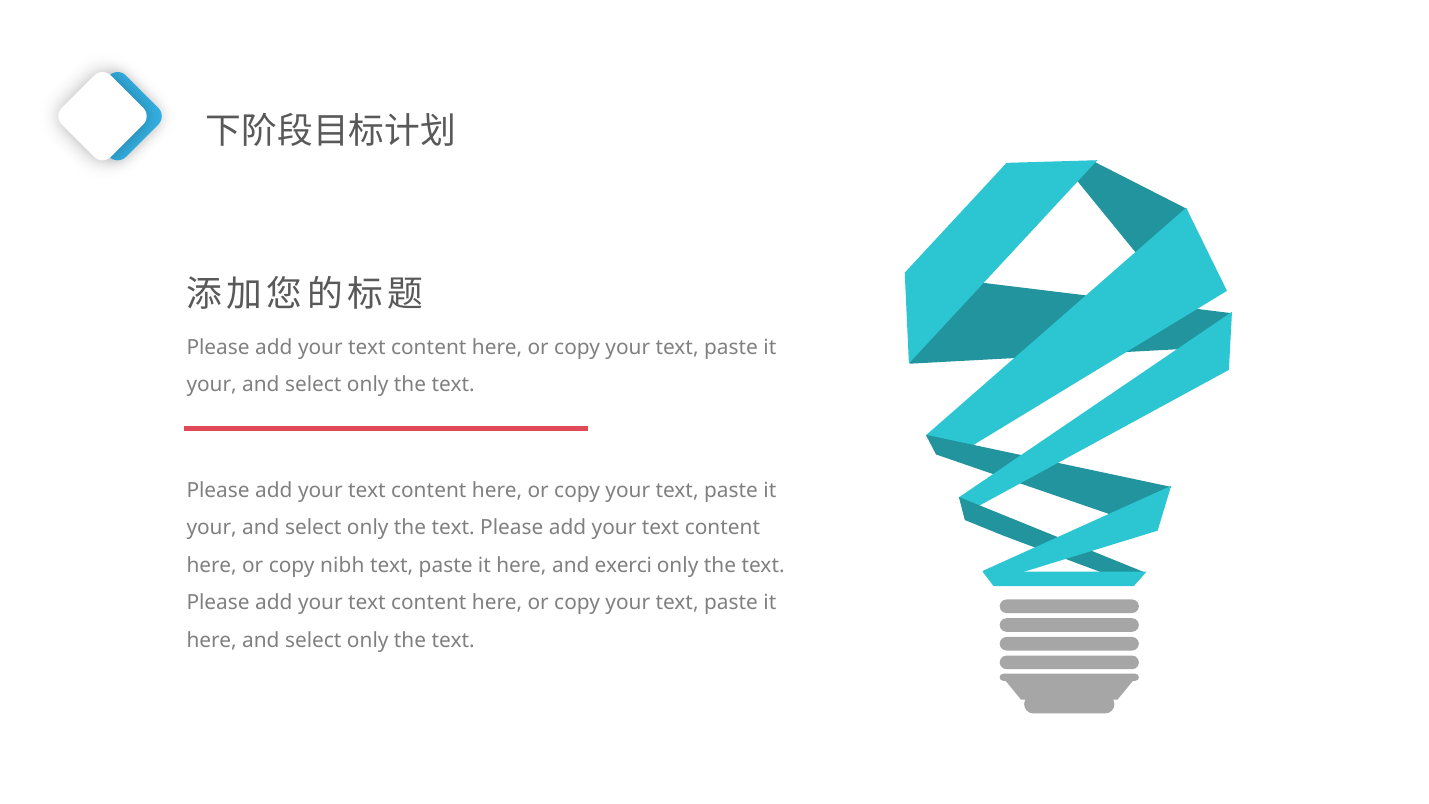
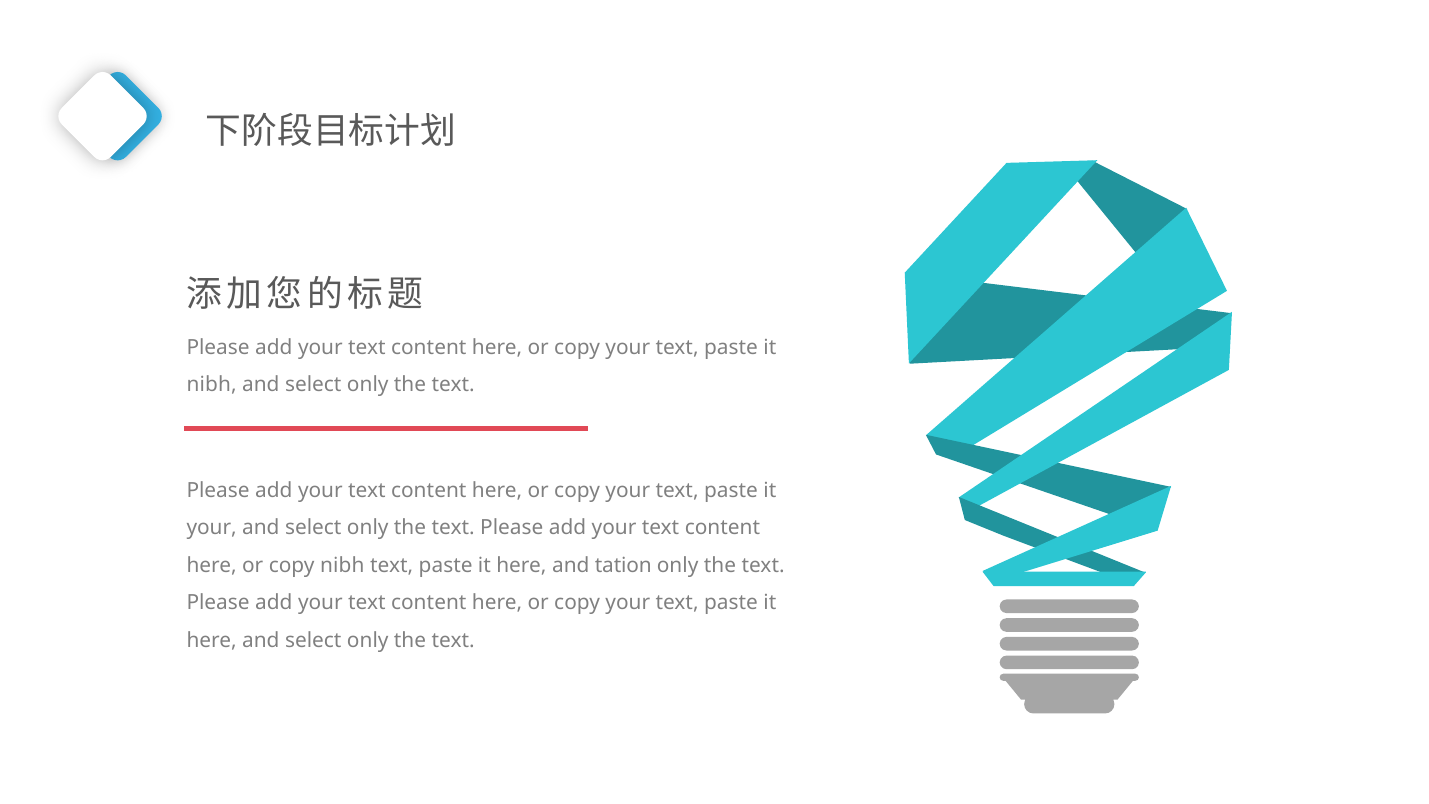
your: your -> nibh (212, 385)
exerci: exerci -> tation (623, 565)
